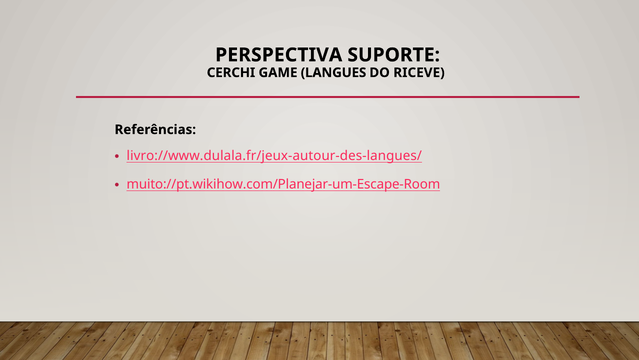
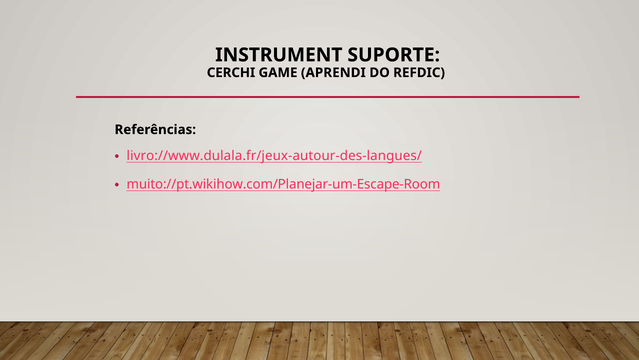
PERSPECTIVA: PERSPECTIVA -> INSTRUMENT (279, 55)
LANGUES: LANGUES -> APRENDI (333, 73)
RICEVE: RICEVE -> REFDIC (419, 73)
